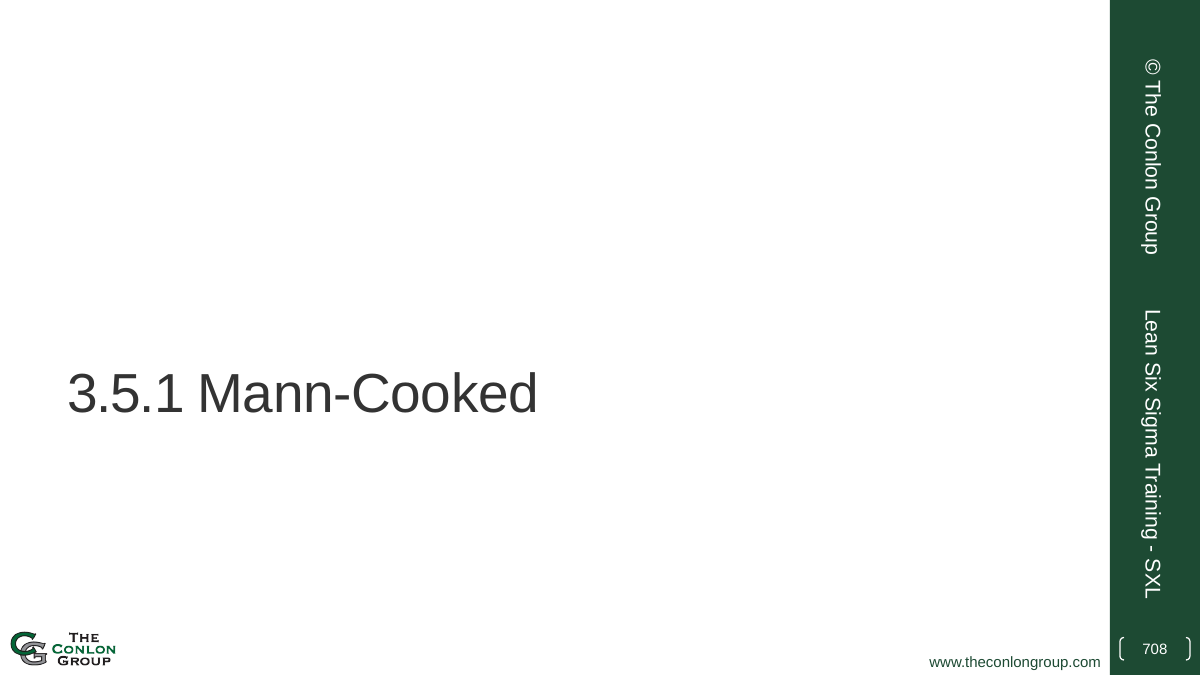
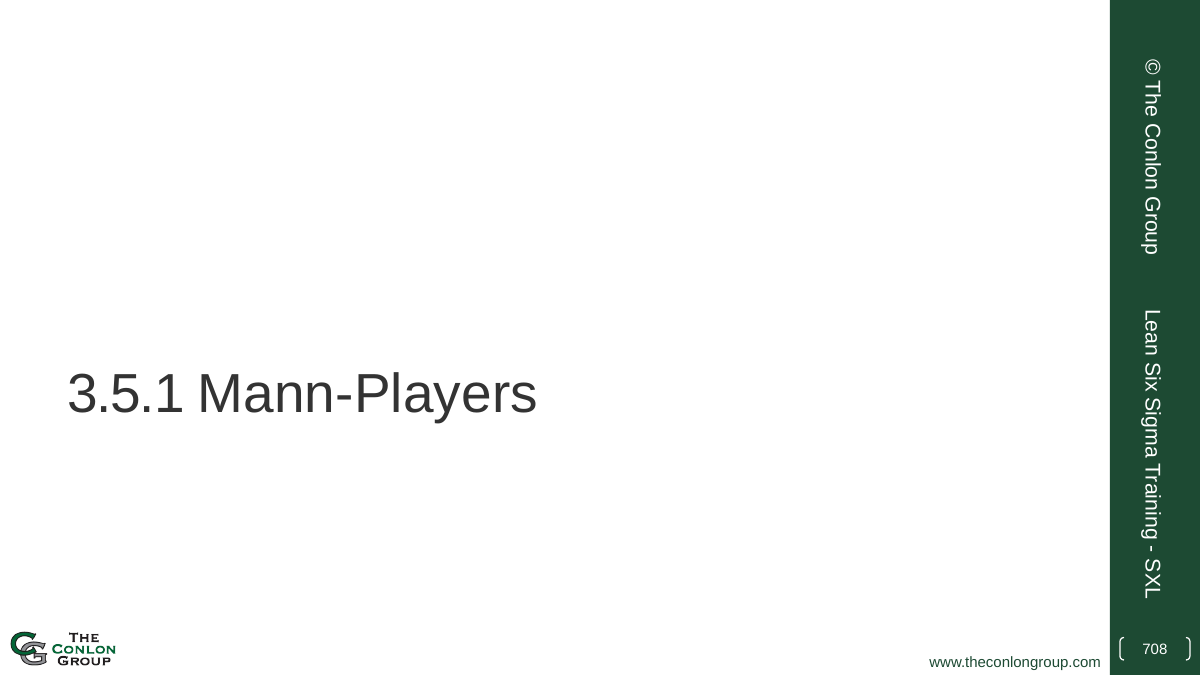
Mann-Cooked: Mann-Cooked -> Mann-Players (368, 394)
